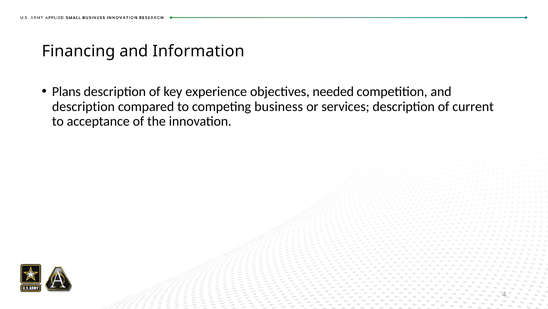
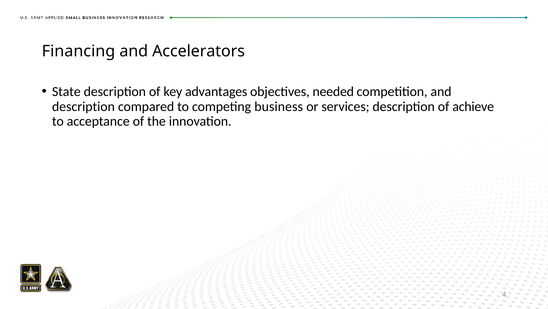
Information: Information -> Accelerators (199, 51)
Plans: Plans -> State (66, 91)
experience: experience -> advantages (216, 91)
current: current -> achieve (473, 106)
